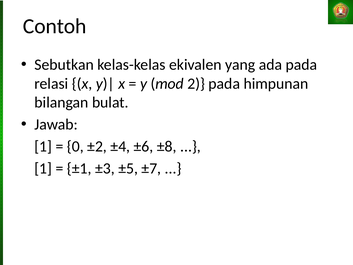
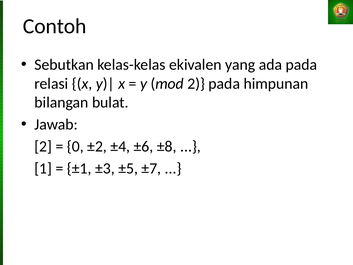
1: 1 -> 2 (43, 146)
